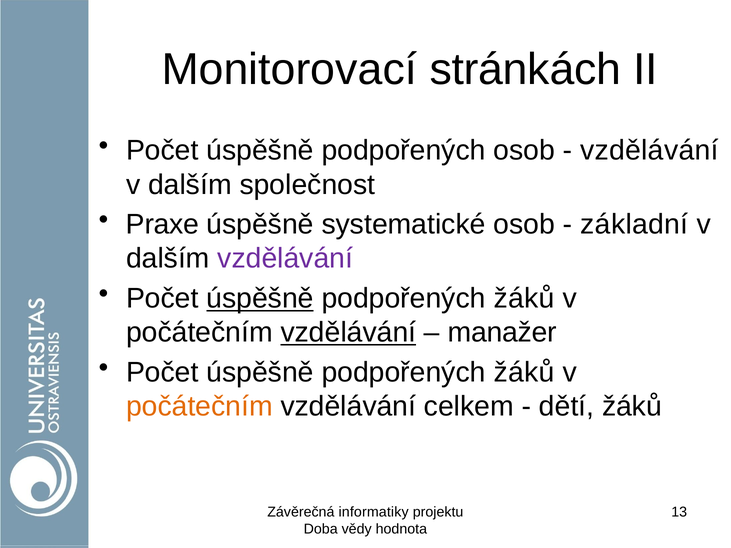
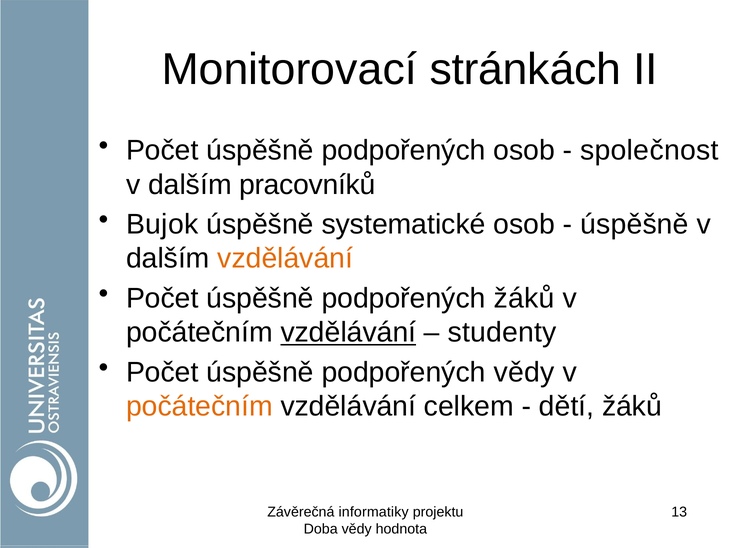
vzdělávání: vzdělávání -> společnost (649, 151)
společnost: společnost -> pracovníků (307, 185)
Praxe: Praxe -> Bujok (162, 225)
základní: základní -> úspěšně (634, 225)
vzdělávání colour: purple -> orange (285, 259)
úspěšně underline: present -> none (260, 299)
manažer: manažer -> studenty (502, 333)
žáků: žáků -> vědy (524, 373)
